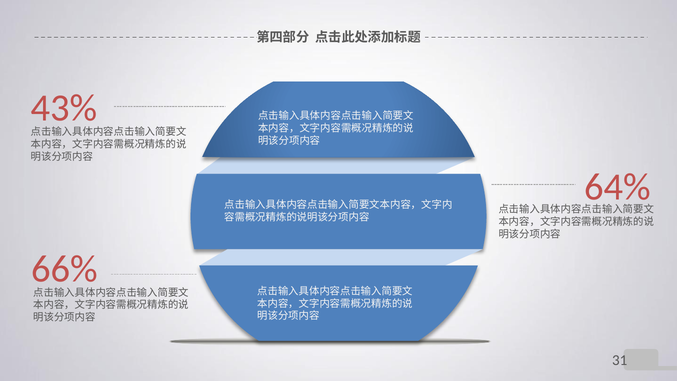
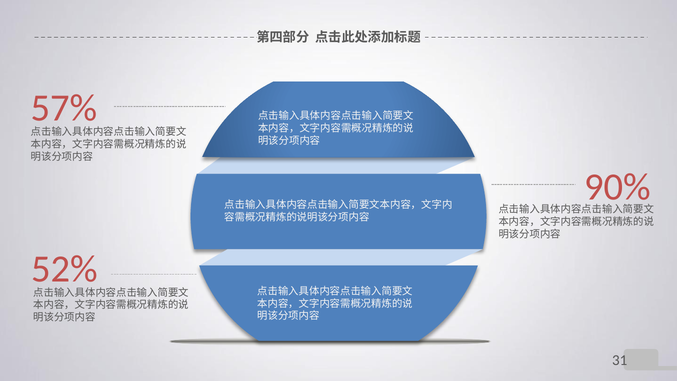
43%: 43% -> 57% (64, 108)
64%: 64% -> 90% (618, 187)
66%: 66% -> 52% (64, 269)
